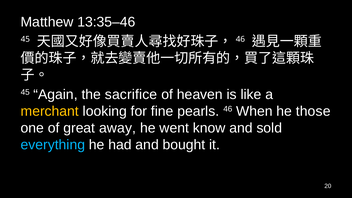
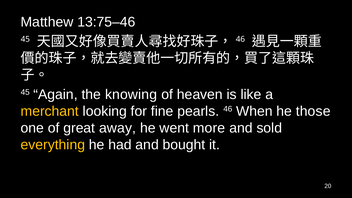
13:35–46: 13:35–46 -> 13:75–46 (106, 22)
sacrifice: sacrifice -> knowing (131, 95)
know: know -> more (209, 128)
everything colour: light blue -> yellow (53, 145)
